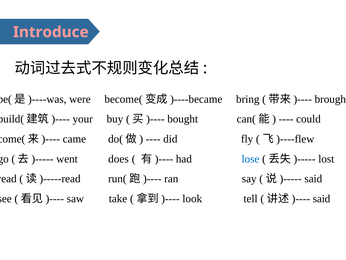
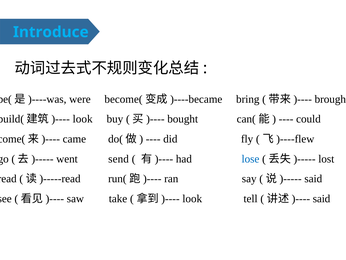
Introduce colour: pink -> light blue (51, 32)
your: your -> look (83, 119)
does: does -> send (119, 159)
